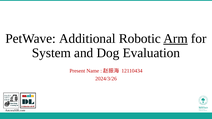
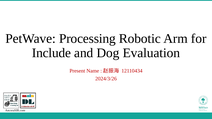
Additional: Additional -> Processing (87, 39)
Arm underline: present -> none (176, 39)
System: System -> Include (51, 53)
